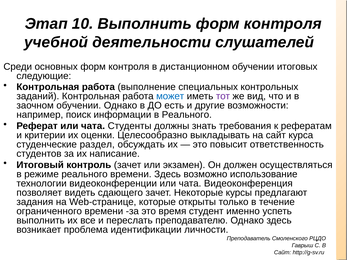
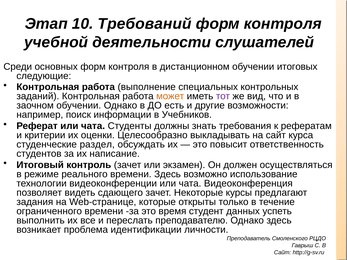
10 Выполнить: Выполнить -> Требований (145, 24)
может colour: blue -> orange (170, 96)
в Реального: Реального -> Учебников (187, 115)
именно: именно -> данных (243, 211)
